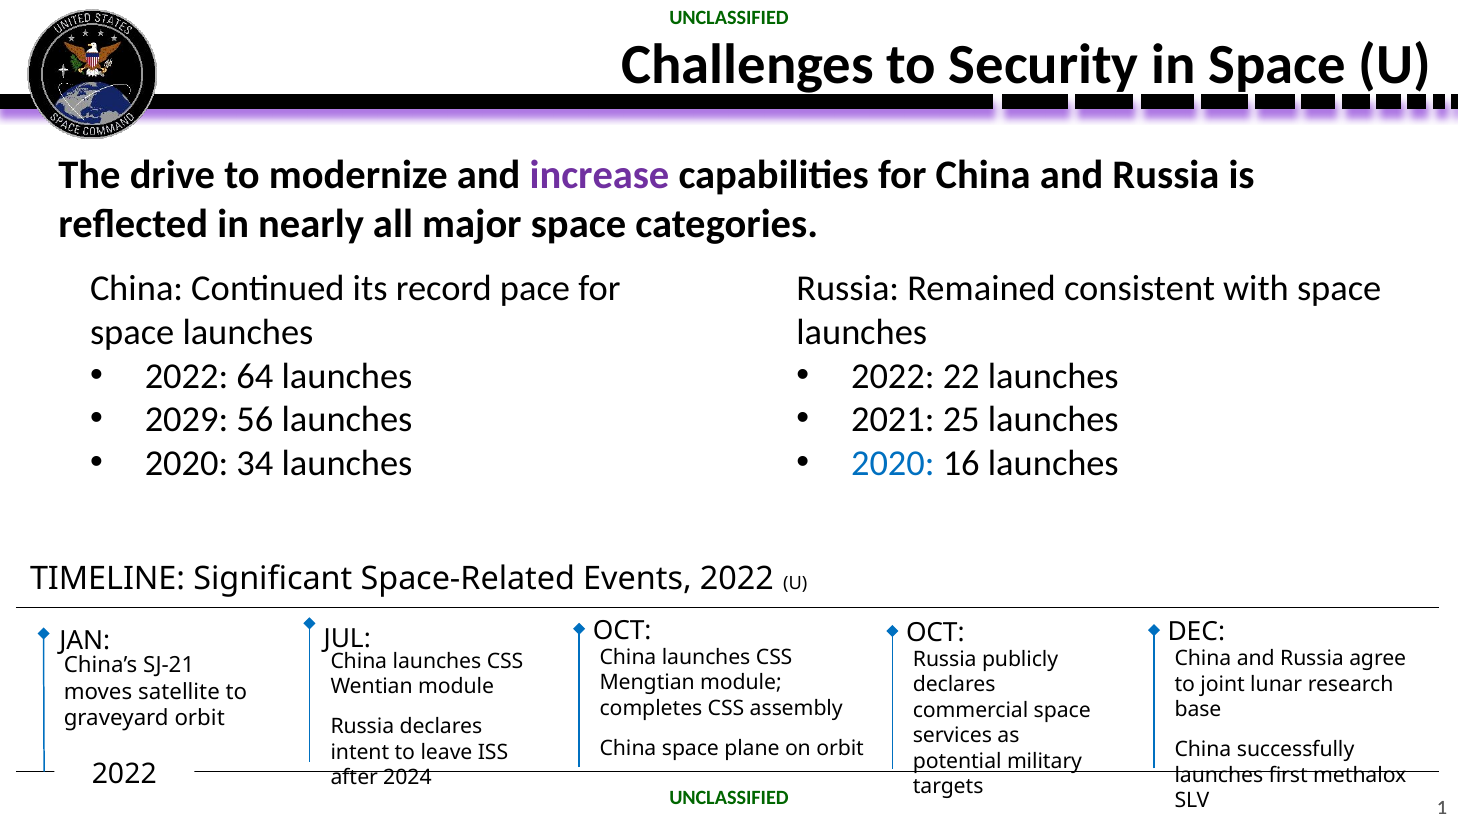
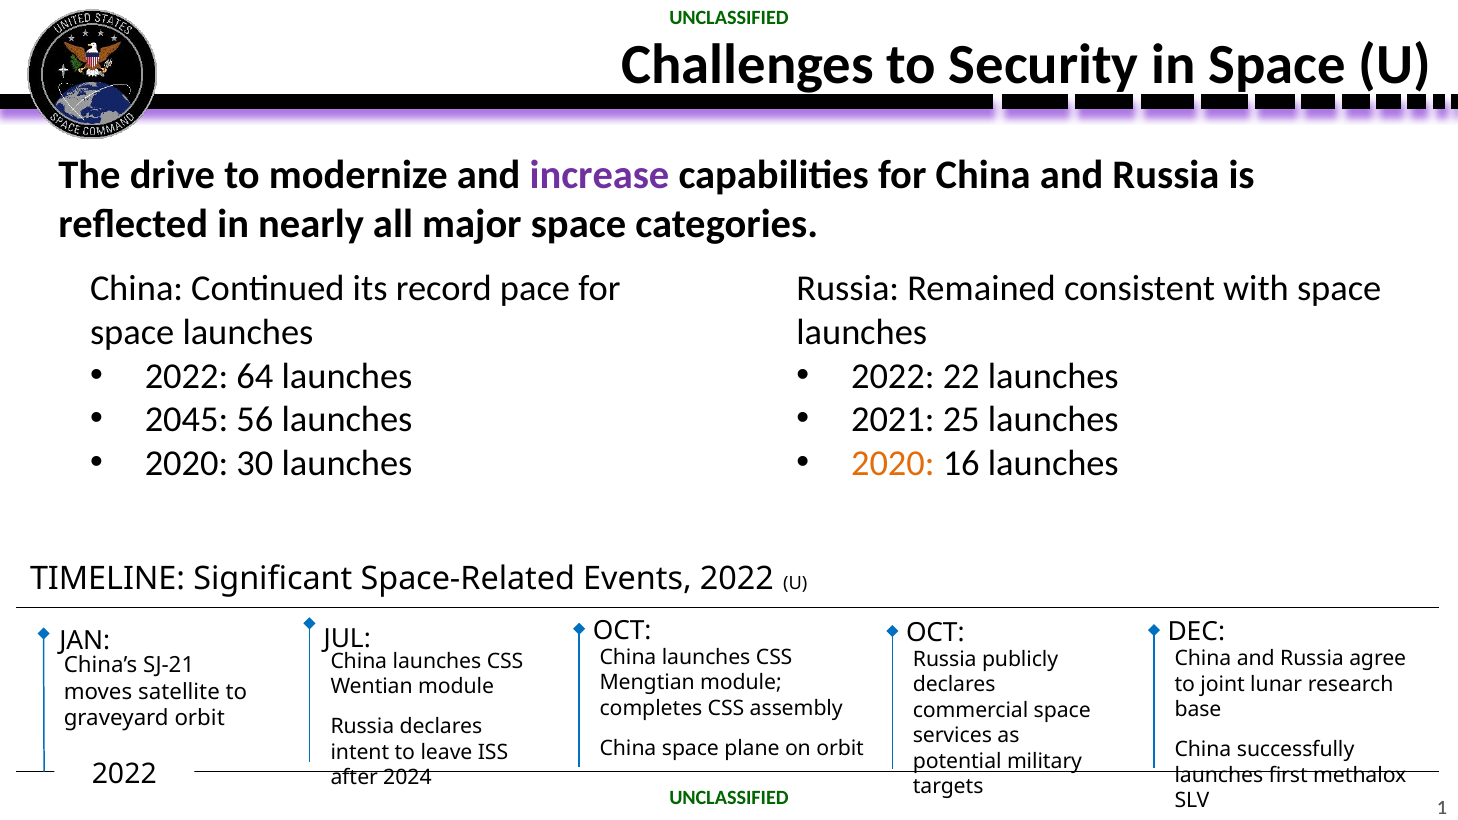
2029: 2029 -> 2045 (187, 420)
34: 34 -> 30 (255, 464)
2020 colour: blue -> orange (893, 464)
